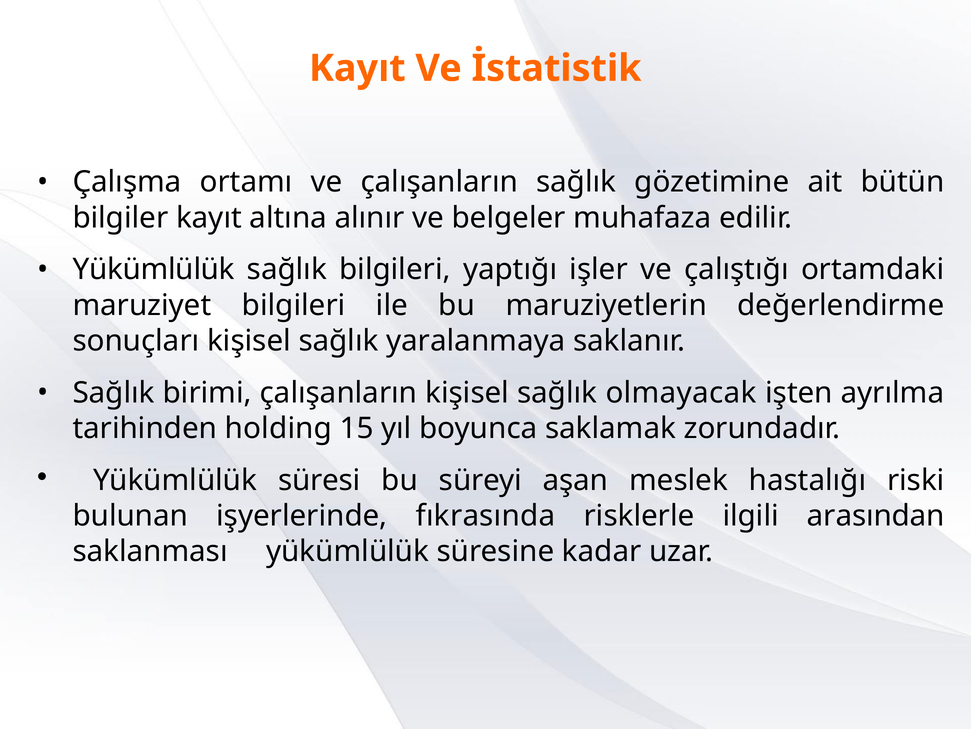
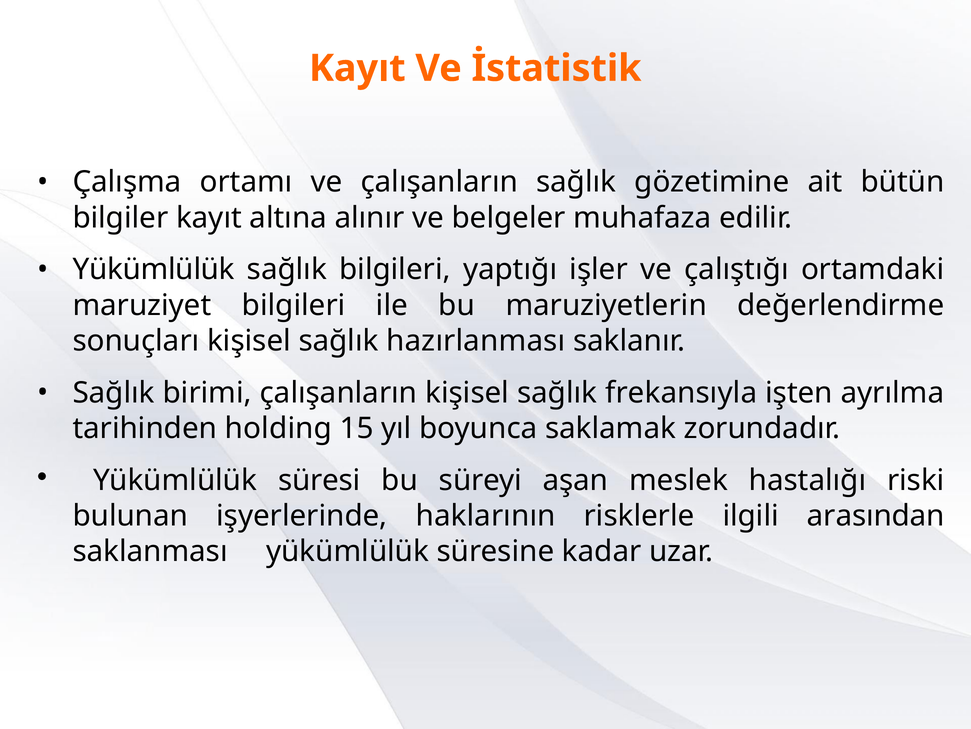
yaralanmaya: yaralanmaya -> hazırlanması (476, 341)
olmayacak: olmayacak -> frekansıyla (681, 392)
fıkrasında: fıkrasında -> haklarının (486, 515)
